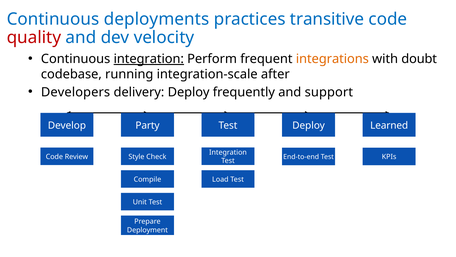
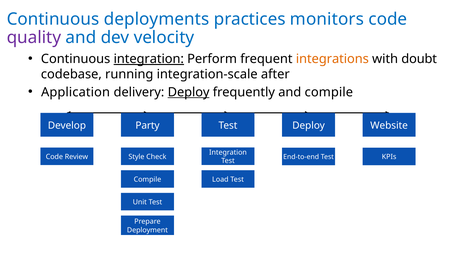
transitive: transitive -> monitors (327, 19)
quality colour: red -> purple (34, 37)
Developers: Developers -> Application (76, 92)
Deploy underline: none -> present (189, 92)
and support: support -> compile (329, 92)
Learned: Learned -> Website (389, 125)
